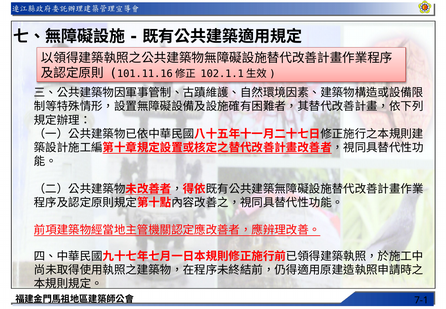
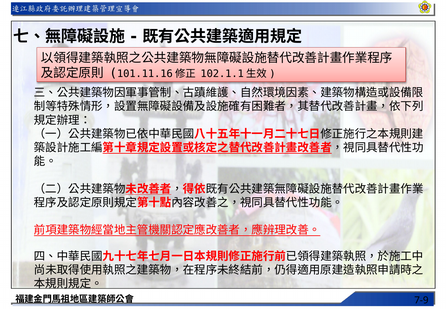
7-1: 7-1 -> 7-9 (421, 300)
